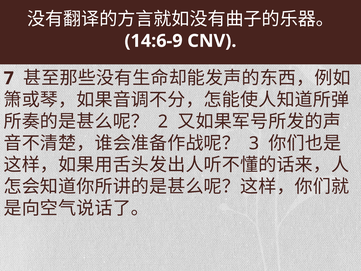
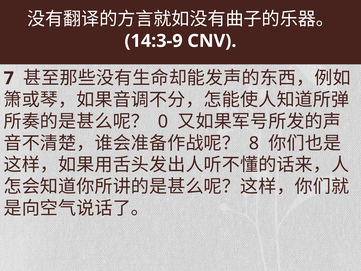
14:6-9: 14:6-9 -> 14:3-9 (154, 41)
2: 2 -> 0 (163, 122)
3: 3 -> 8 (254, 143)
